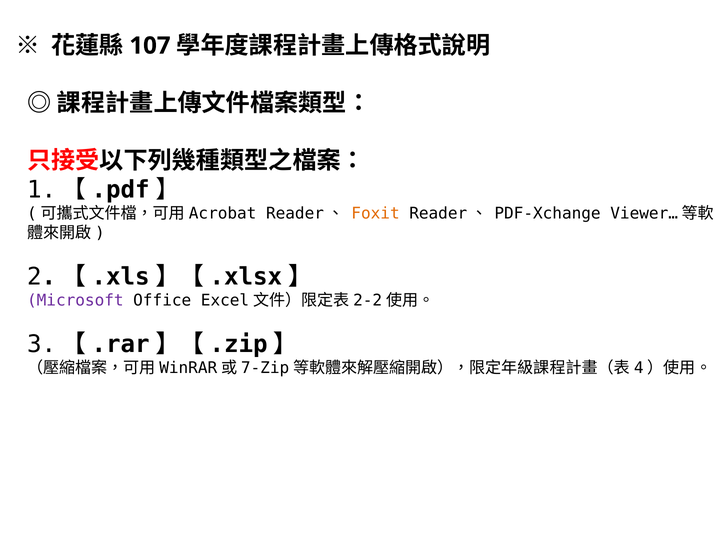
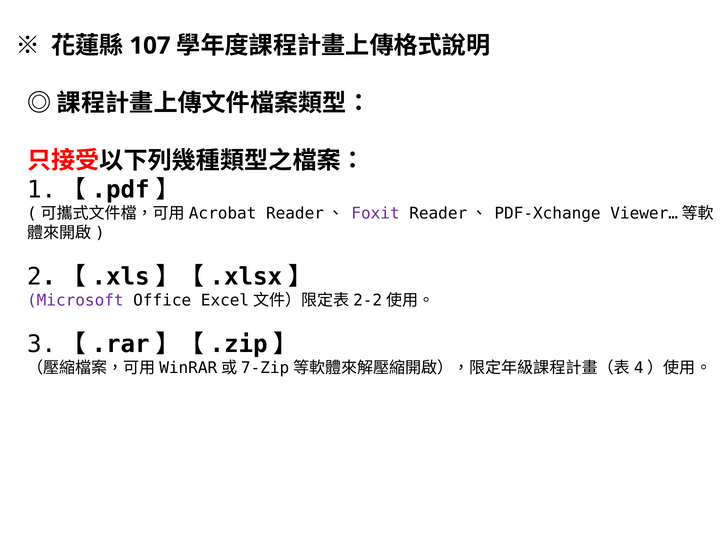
Foxit colour: orange -> purple (376, 213)
